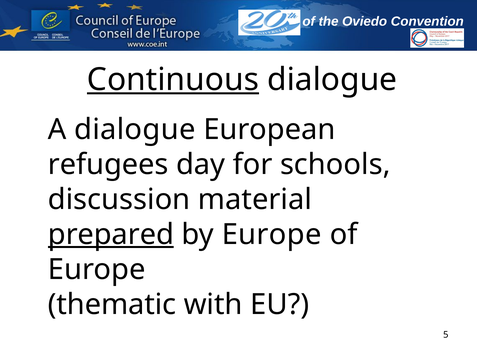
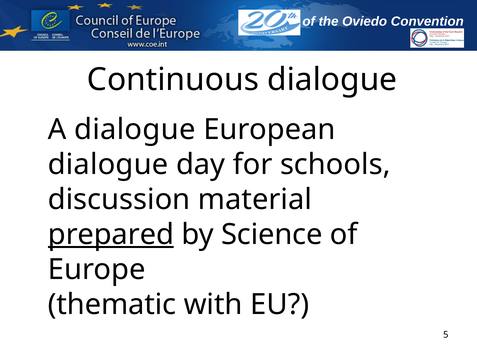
Continuous underline: present -> none (173, 80)
refugees: refugees -> dialogue (108, 164)
by Europe: Europe -> Science (272, 234)
